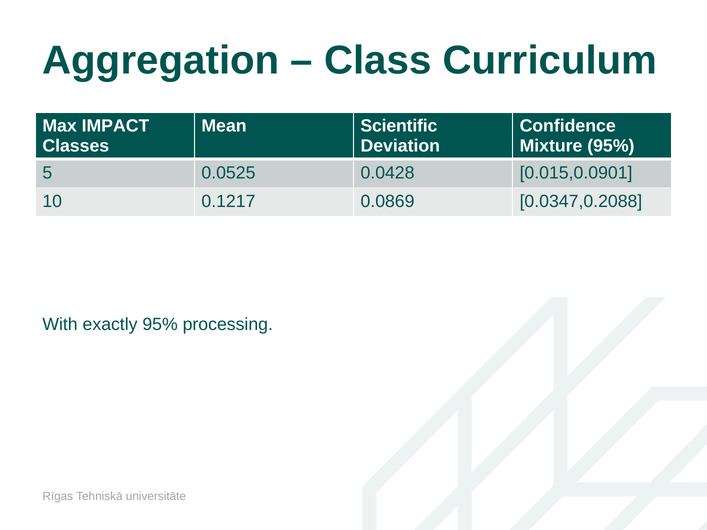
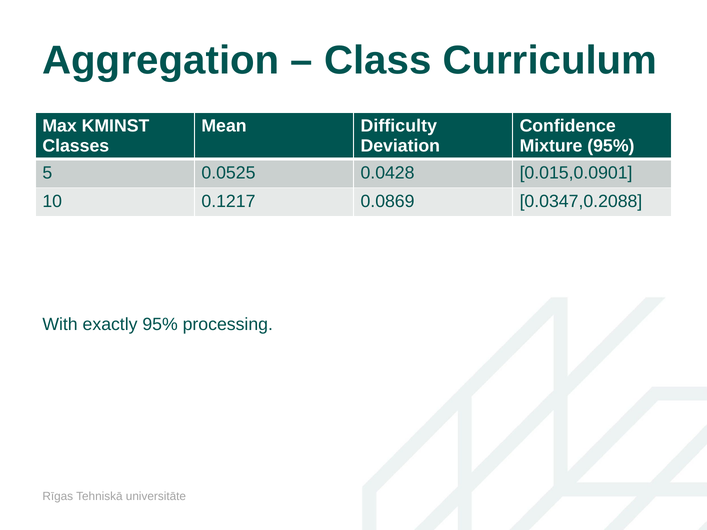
IMPACT: IMPACT -> KMINST (115, 126)
Scientific: Scientific -> Difficulty (399, 126)
